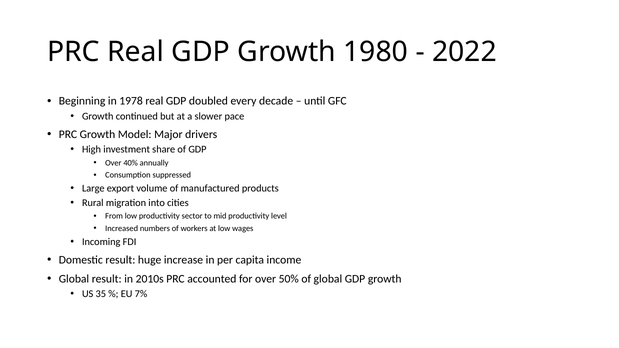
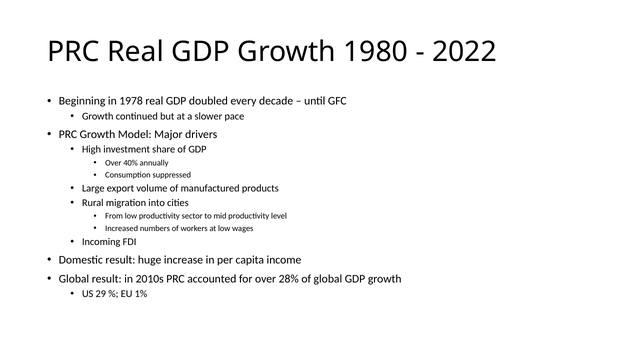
50%: 50% -> 28% (289, 279)
35: 35 -> 29 (101, 294)
7%: 7% -> 1% (141, 294)
